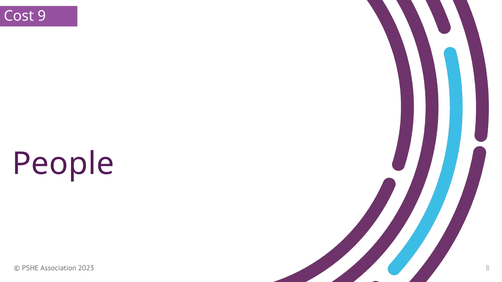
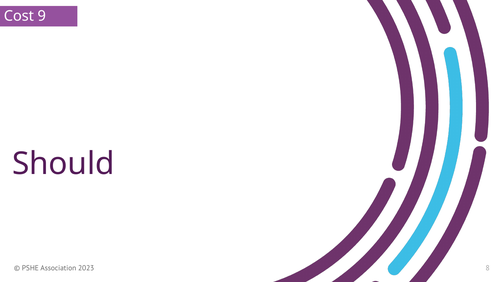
People: People -> Should (63, 164)
